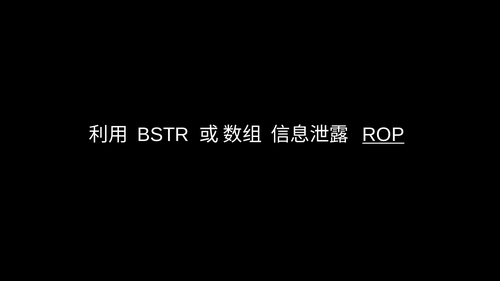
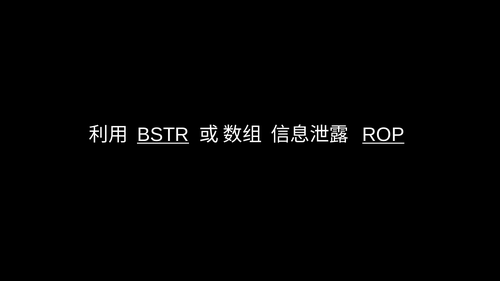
BSTR underline: none -> present (163, 135)
